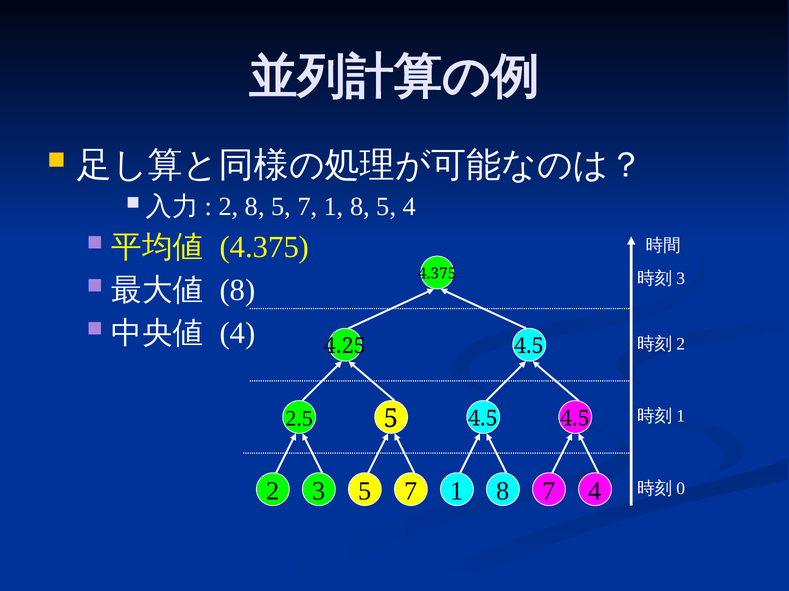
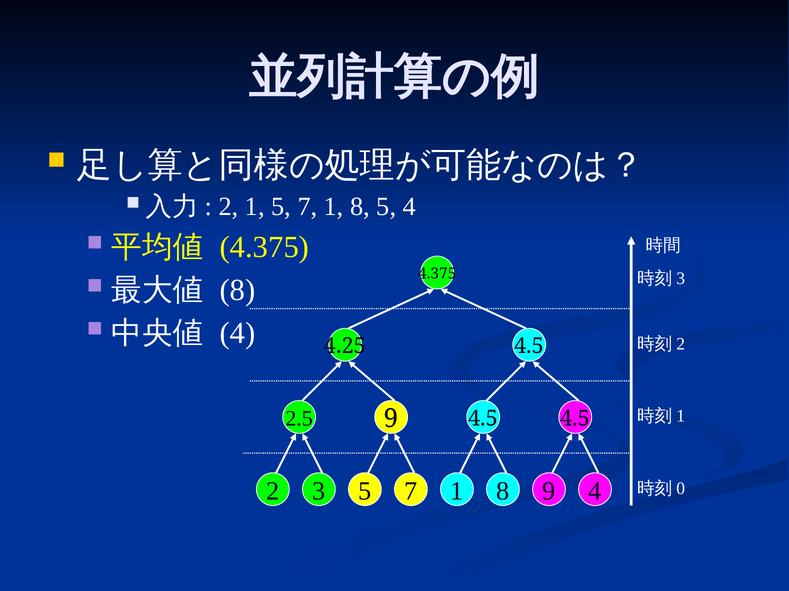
2 8: 8 -> 1 (255, 207)
2.5 5: 5 -> 9 (391, 419)
8 7: 7 -> 9 (549, 492)
